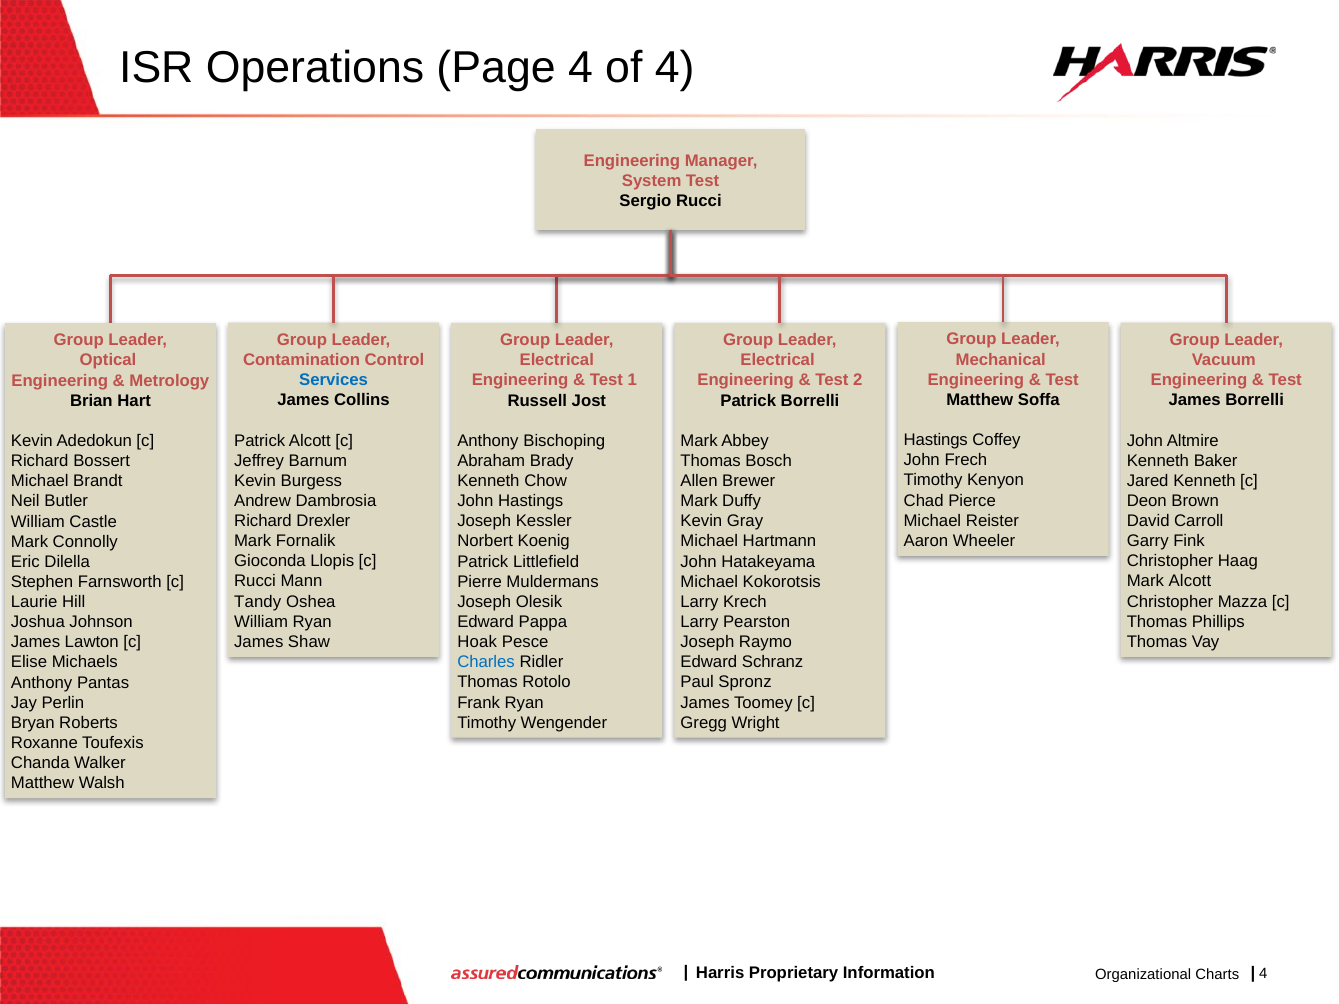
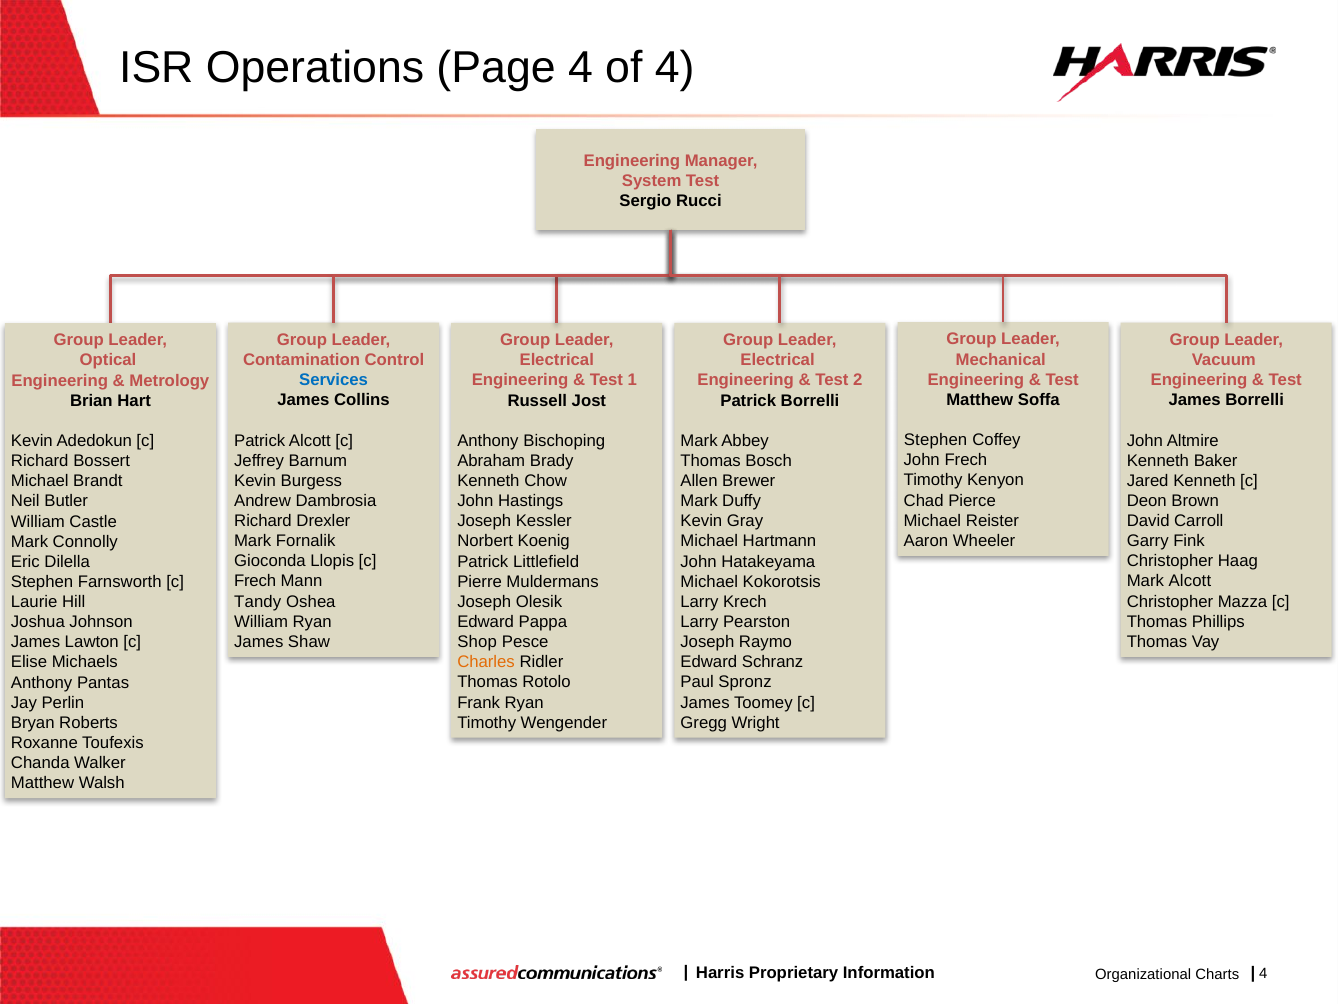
Hastings: Hastings -> Stephen (936, 440)
Rucci: Rucci -> Frech (255, 582)
Hoak: Hoak -> Shop (477, 642)
Charles colour: blue -> orange (486, 662)
